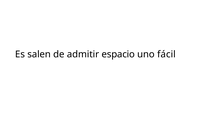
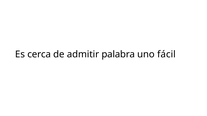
salen: salen -> cerca (39, 54)
espacio: espacio -> palabra (118, 54)
